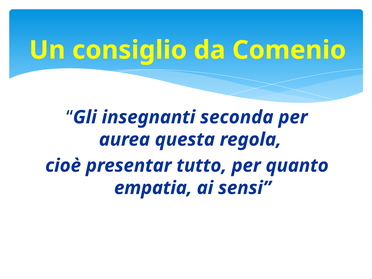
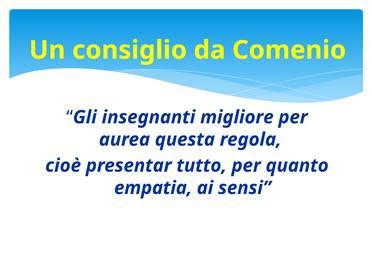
seconda: seconda -> migliore (237, 117)
